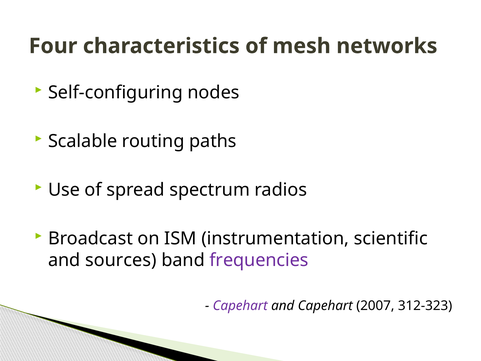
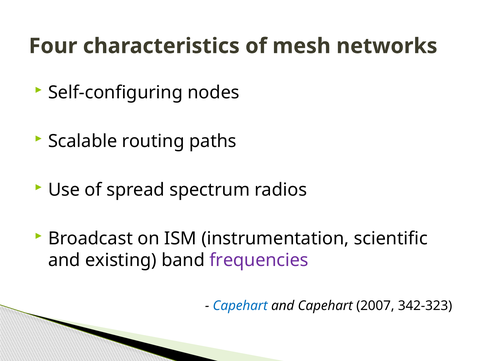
sources: sources -> existing (121, 260)
Capehart colour: purple -> blue (240, 306)
312-323: 312-323 -> 342-323 (425, 306)
